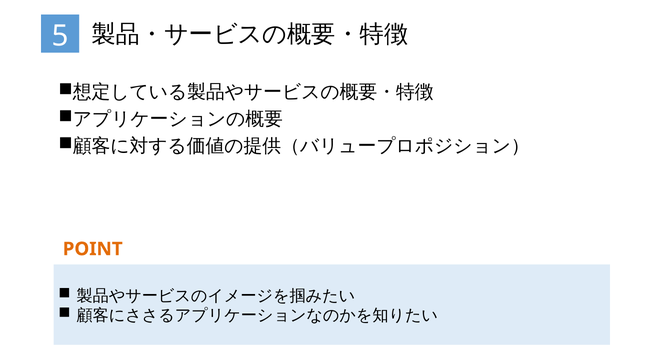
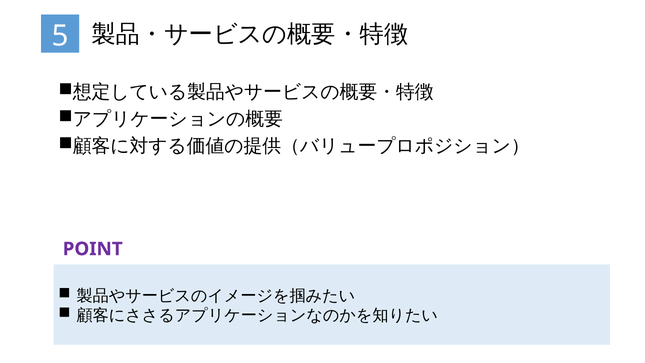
POINT colour: orange -> purple (93, 249)
